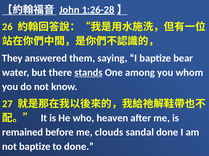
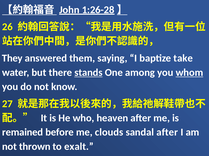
bear: bear -> take (183, 58)
whom underline: none -> present (189, 73)
sandal done: done -> after (167, 133)
not baptize: baptize -> thrown (35, 147)
to done: done -> exalt (79, 147)
